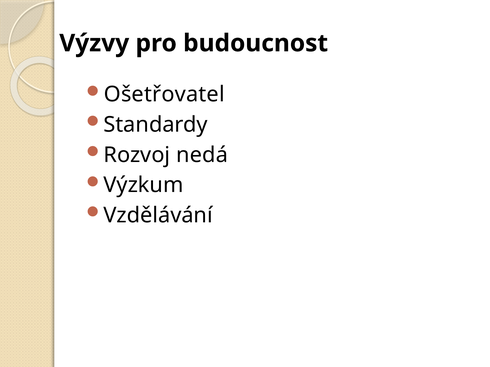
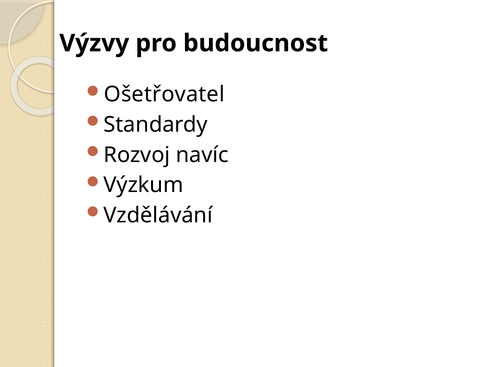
nedá: nedá -> navíc (202, 155)
